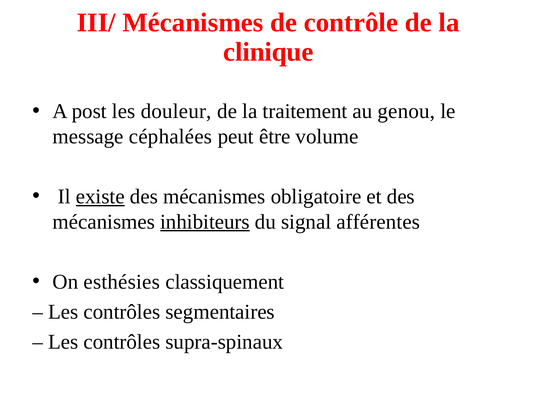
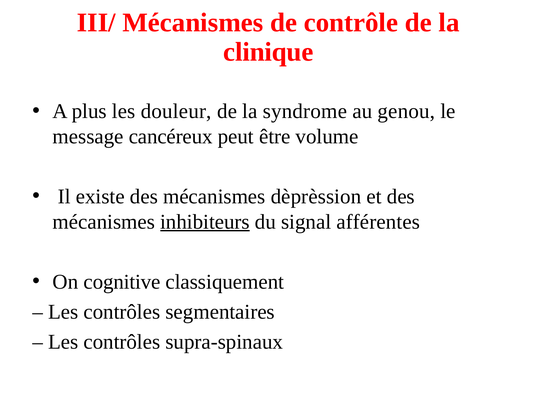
post: post -> plus (89, 111)
traitement: traitement -> syndrome (305, 111)
céphalées: céphalées -> cancéreux (171, 136)
existe underline: present -> none (100, 197)
obligatoire: obligatoire -> dèprèssion (316, 197)
esthésies: esthésies -> cognitive (122, 282)
